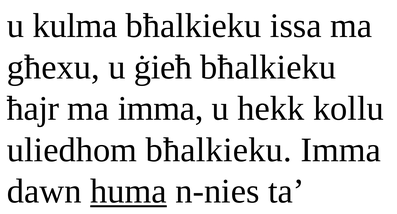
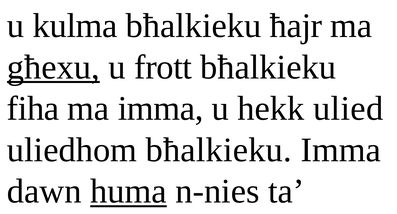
issa: issa -> ħajr (296, 26)
għexu underline: none -> present (53, 67)
ġieħ: ġieħ -> frott (163, 67)
ħajr: ħajr -> fiha (33, 108)
kollu: kollu -> ulied (348, 108)
